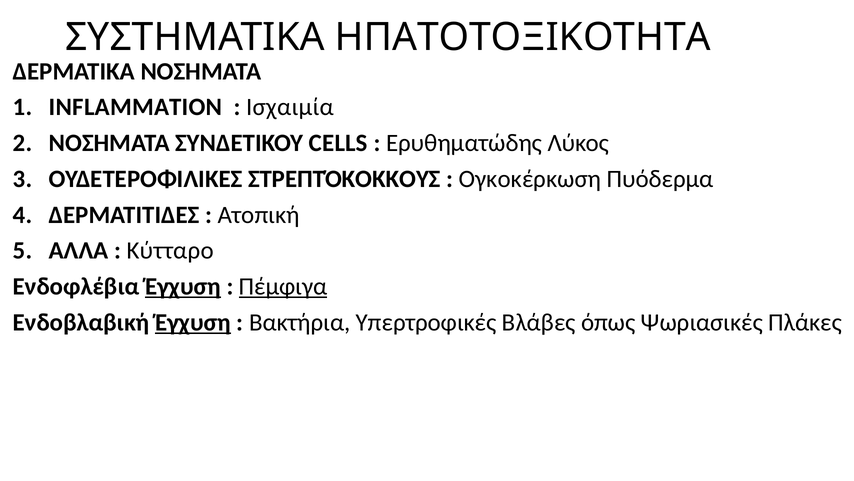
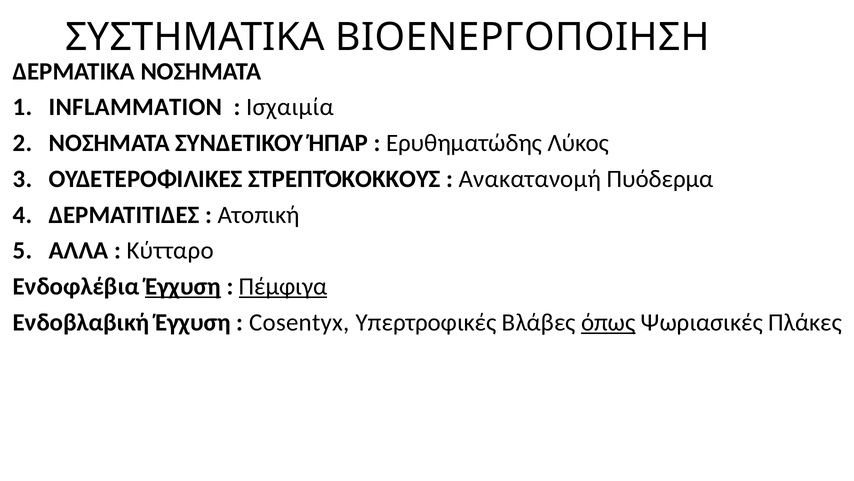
ΗΠΑΤΟΤΟΞΙΚΟΤΗΤΑ: ΗΠΑΤΟΤΟΞΙΚΟΤΗΤΑ -> ΒΙΟΕΝΕΡΓΟΠΟΙΗΣΗ (523, 37)
CELLS: CELLS -> ΉΠΑΡ (338, 143)
Ογκοκέρκωση: Ογκοκέρκωση -> Ανακατανομή (530, 179)
Έγχυση underline: present -> none (193, 322)
Βακτήρια: Βακτήρια -> Cosentyx (300, 322)
όπως underline: none -> present (608, 322)
